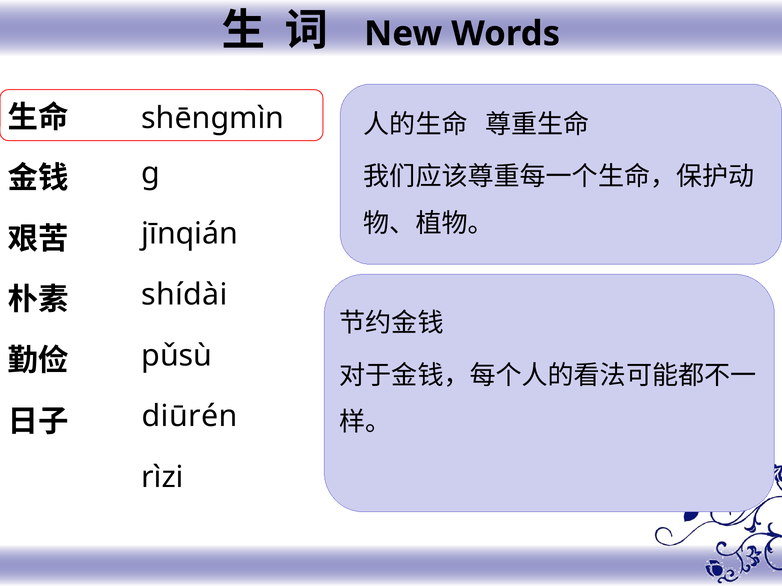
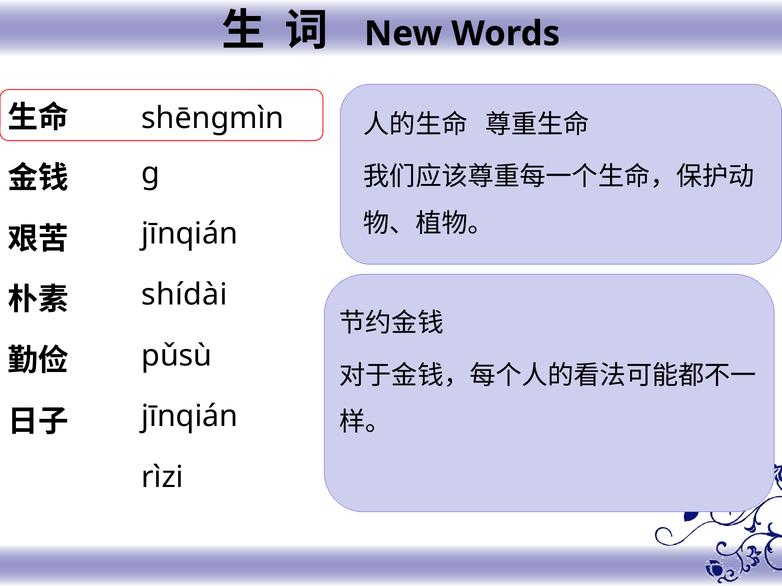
diūrén: diūrén -> jīnqián (190, 417)
